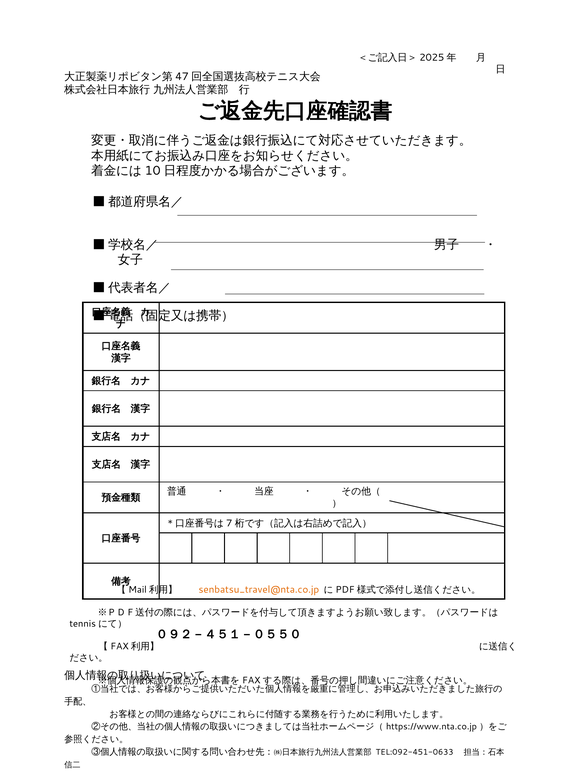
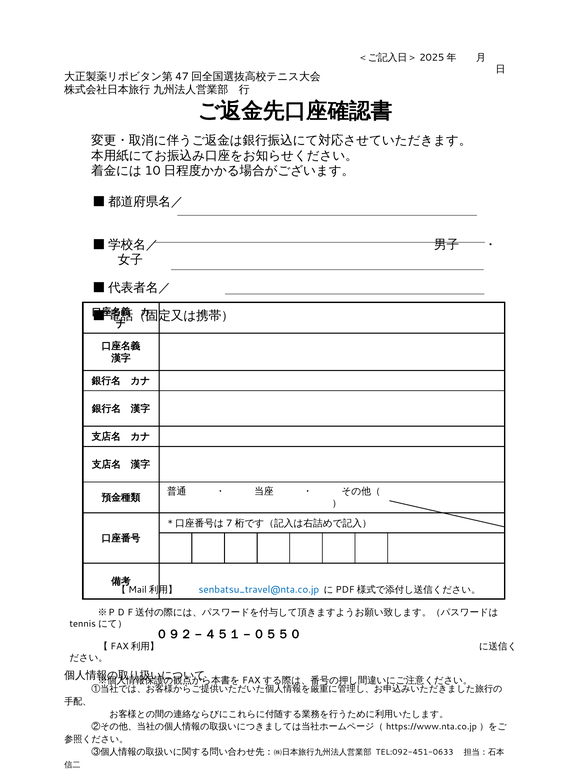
senbatsu_travel@nta.co.jp colour: orange -> blue (259, 589)
